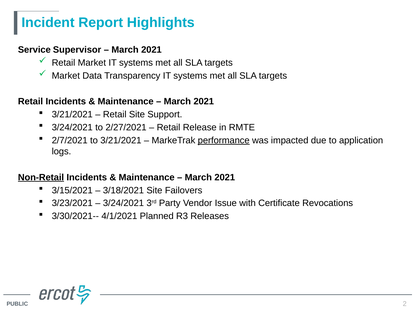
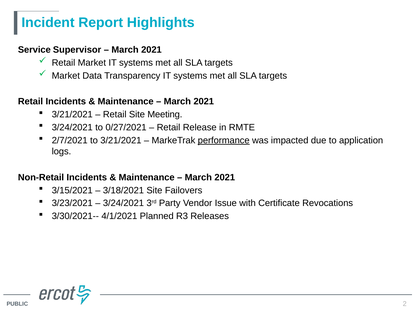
Support: Support -> Meeting (165, 115)
2/27/2021: 2/27/2021 -> 0/27/2021 (126, 127)
Non-Retail underline: present -> none (41, 177)
